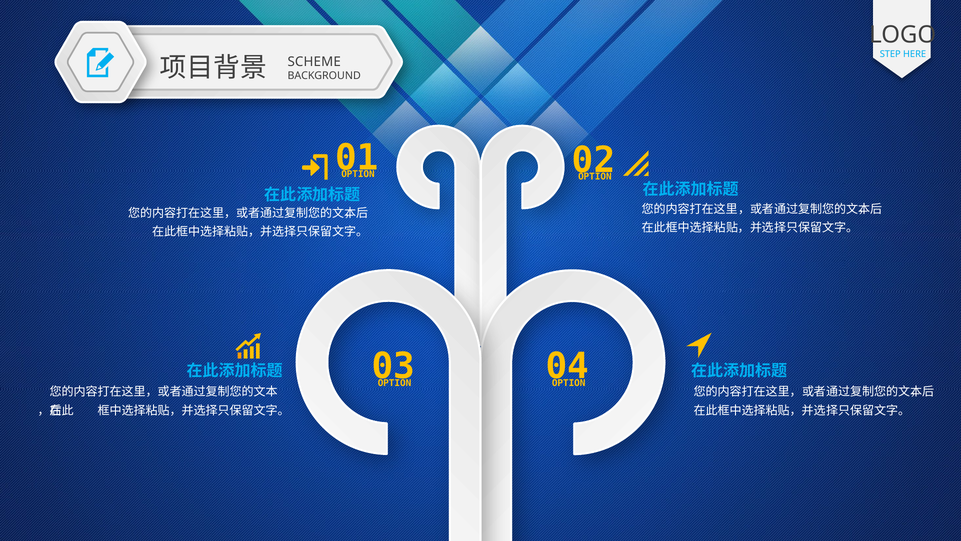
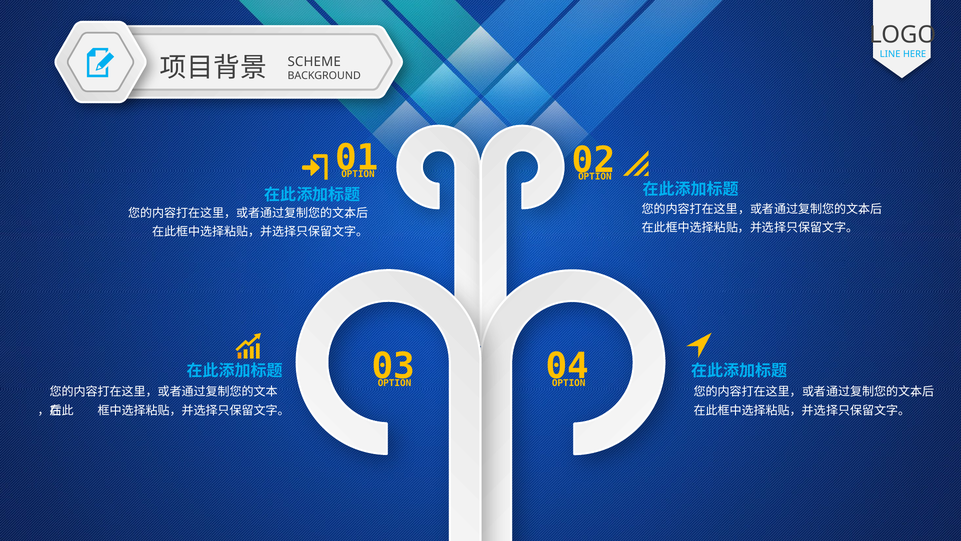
STEP: STEP -> LINE (890, 54)
